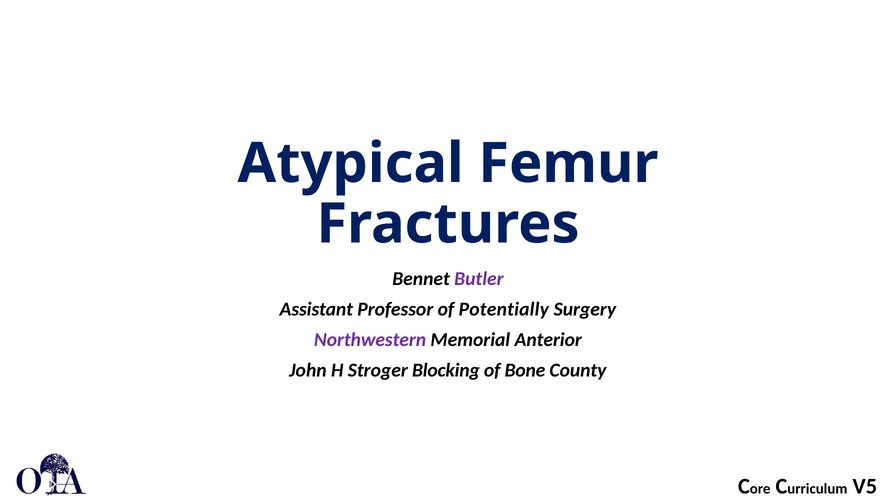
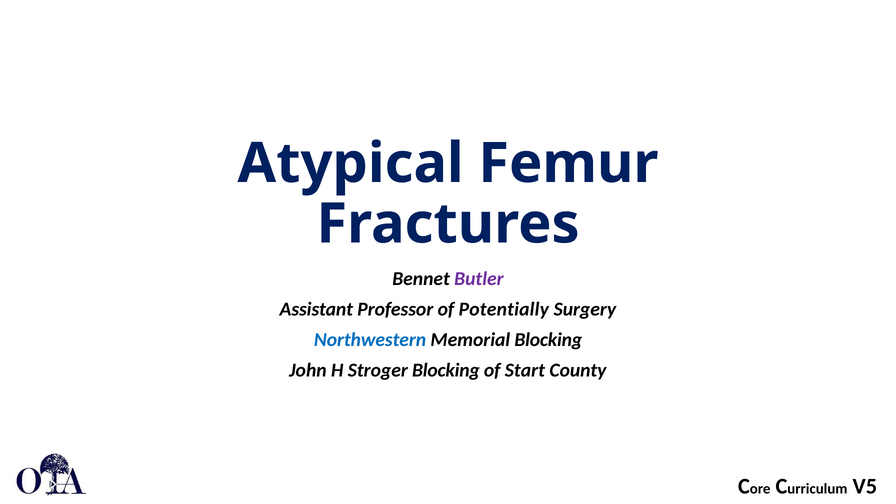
Northwestern colour: purple -> blue (370, 340)
Memorial Anterior: Anterior -> Blocking (548, 340)
Bone: Bone -> Start (525, 370)
